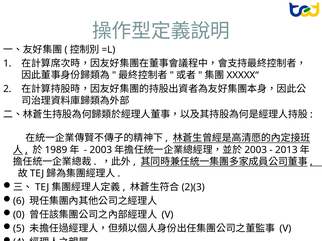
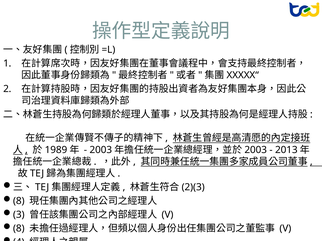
6: 6 -> 8 (19, 201)
0: 0 -> 3 (19, 215)
5: 5 -> 8 (19, 229)
